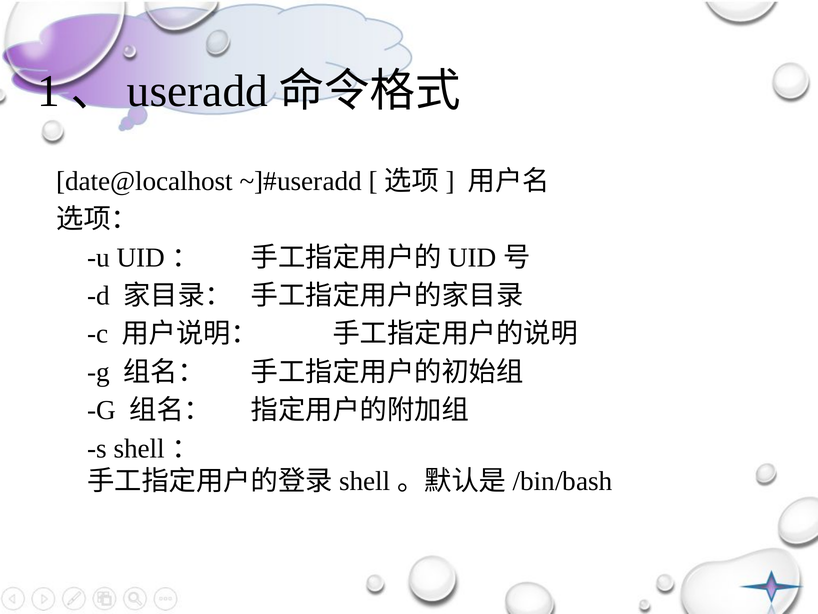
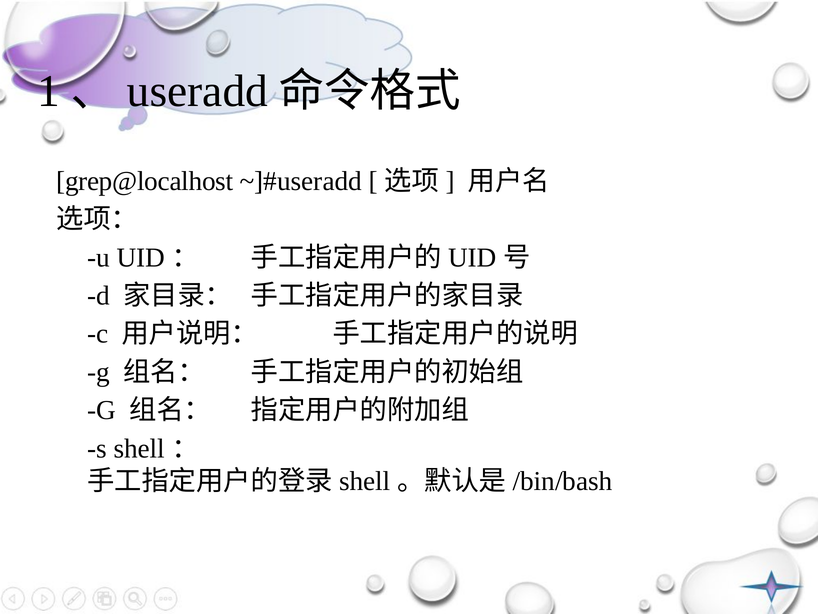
date@localhost: date@localhost -> grep@localhost (145, 181)
